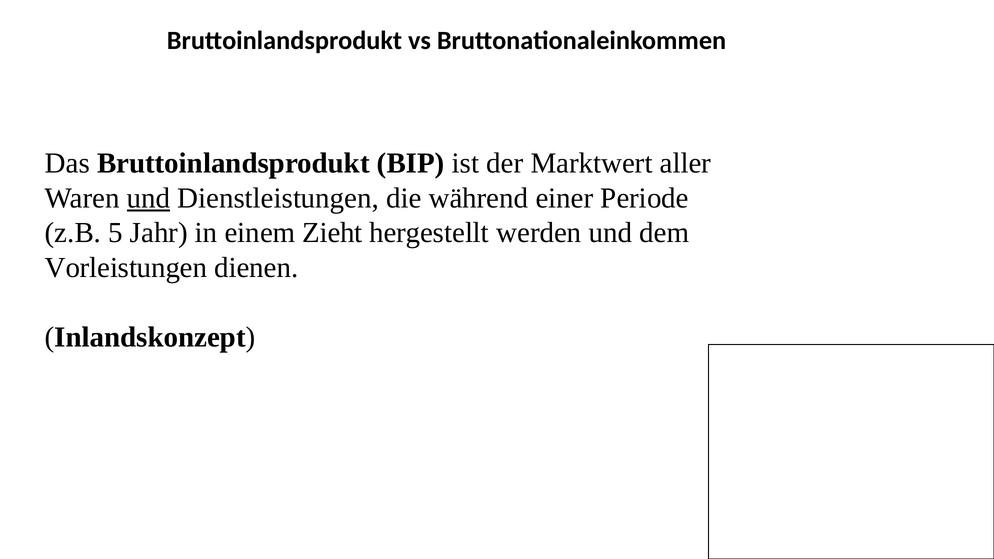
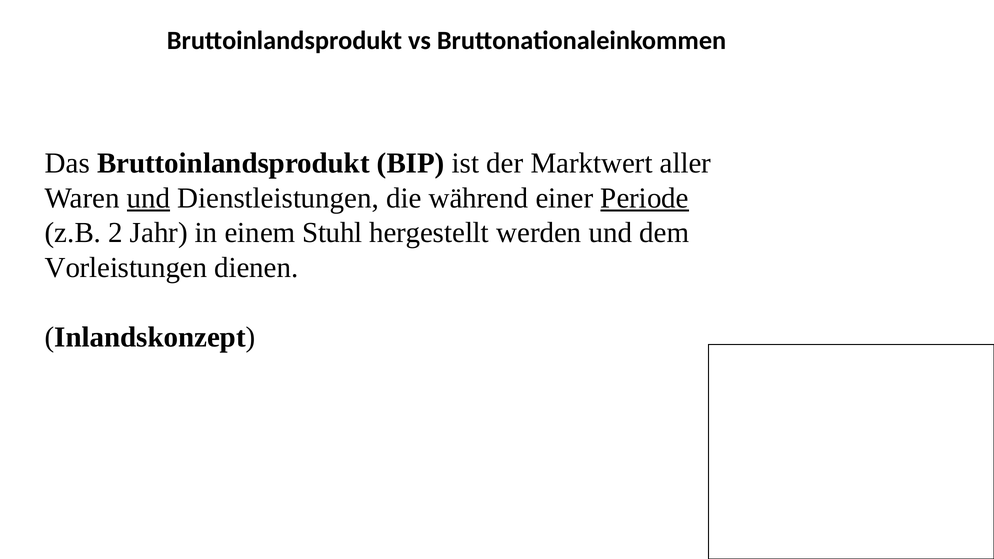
Periode underline: none -> present (645, 198)
5: 5 -> 2 (116, 233)
Zieht: Zieht -> Stuhl (332, 233)
